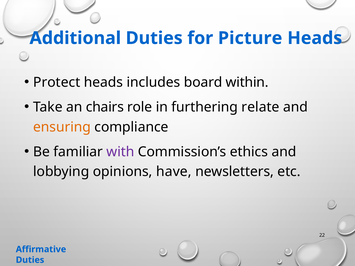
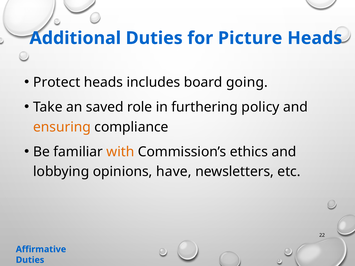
within: within -> going (247, 82)
chairs: chairs -> saved (105, 107)
relate: relate -> policy (260, 107)
with colour: purple -> orange (120, 152)
